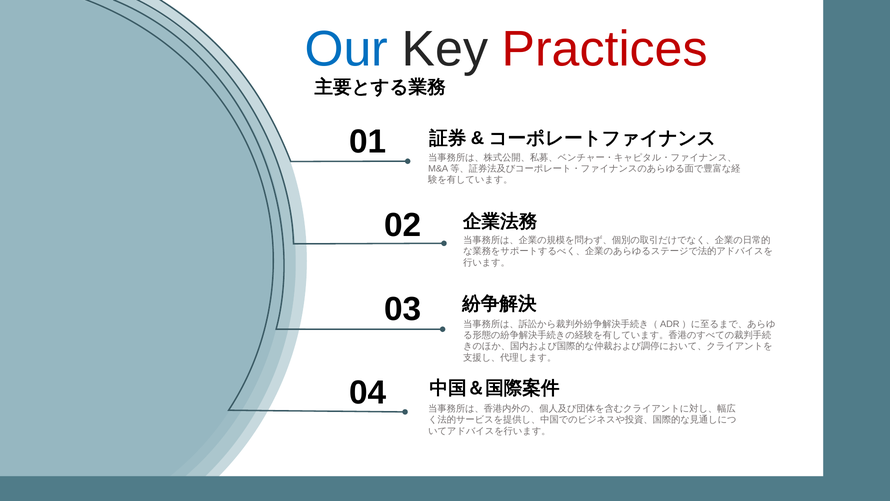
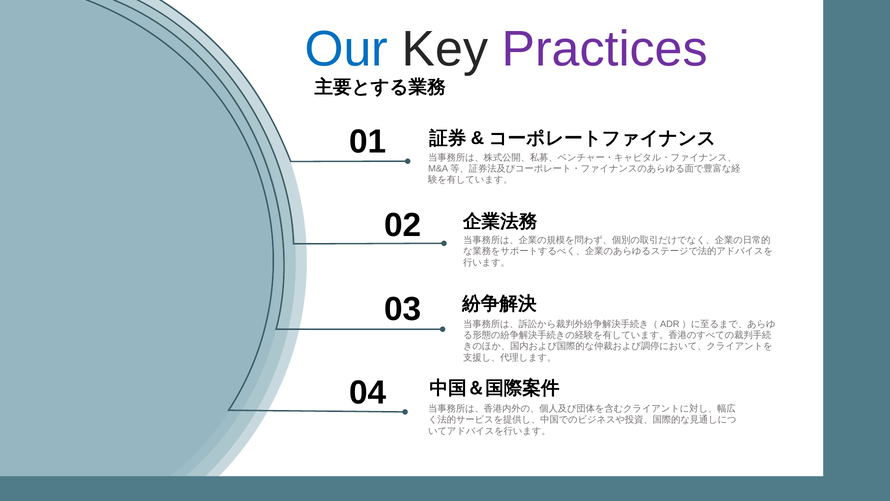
Practices colour: red -> purple (605, 49)
